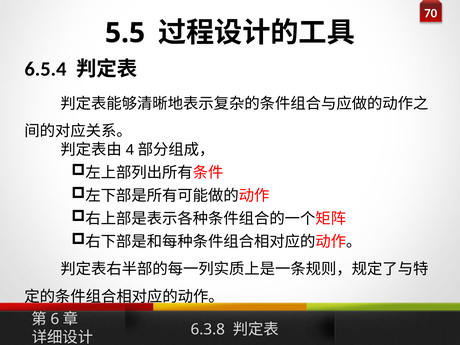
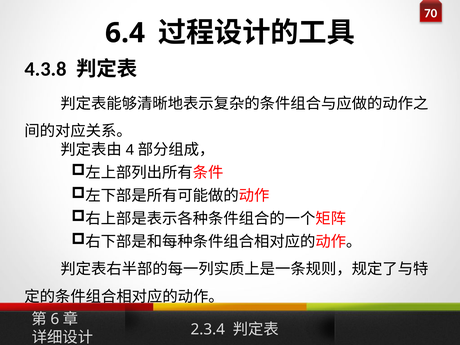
5.5: 5.5 -> 6.4 (125, 33)
6.5.4: 6.5.4 -> 4.3.8 (45, 69)
6.3.8: 6.3.8 -> 2.3.4 (208, 330)
